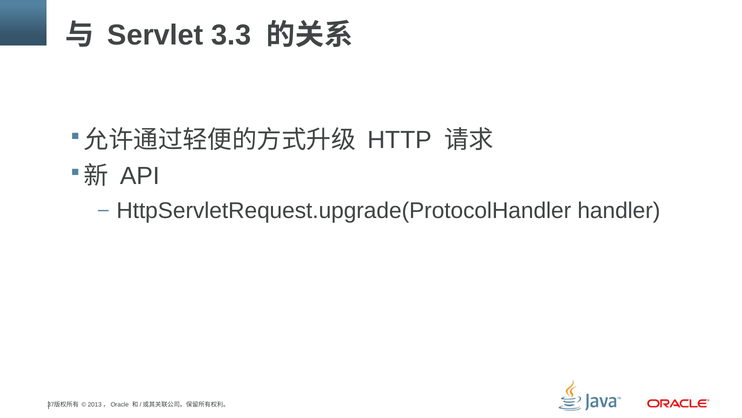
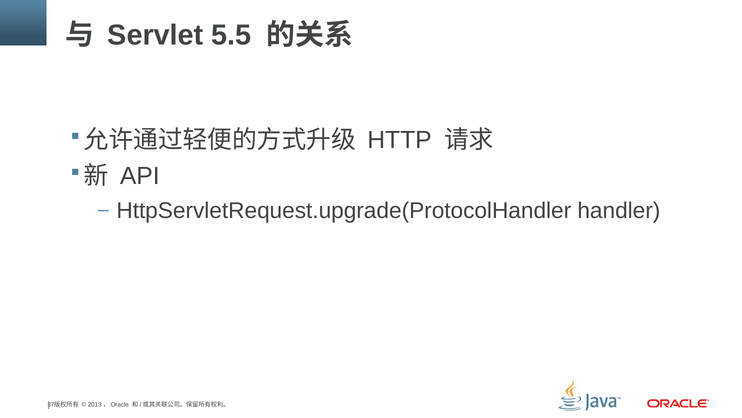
3.3: 3.3 -> 5.5 (231, 35)
